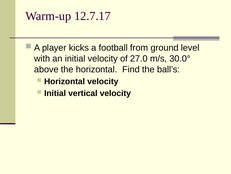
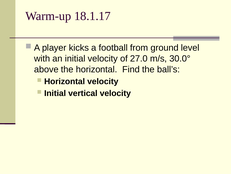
12.7.17: 12.7.17 -> 18.1.17 (92, 16)
